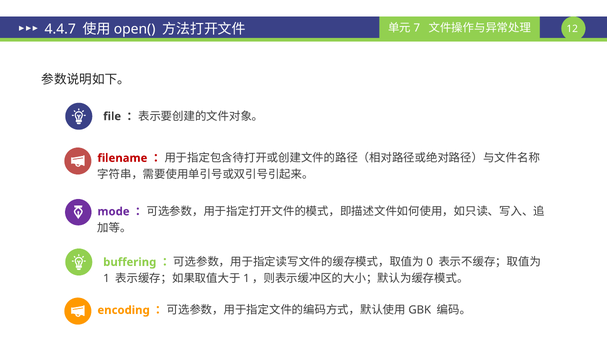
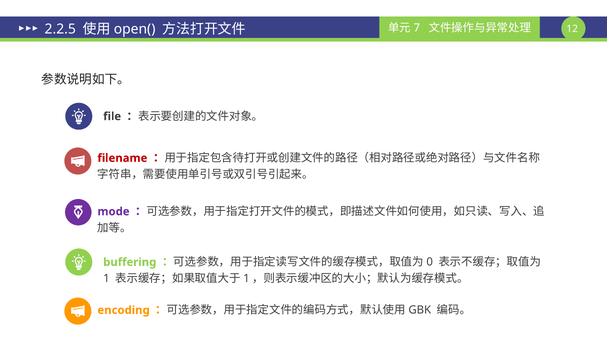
4.4.7: 4.4.7 -> 2.2.5 (60, 29)
